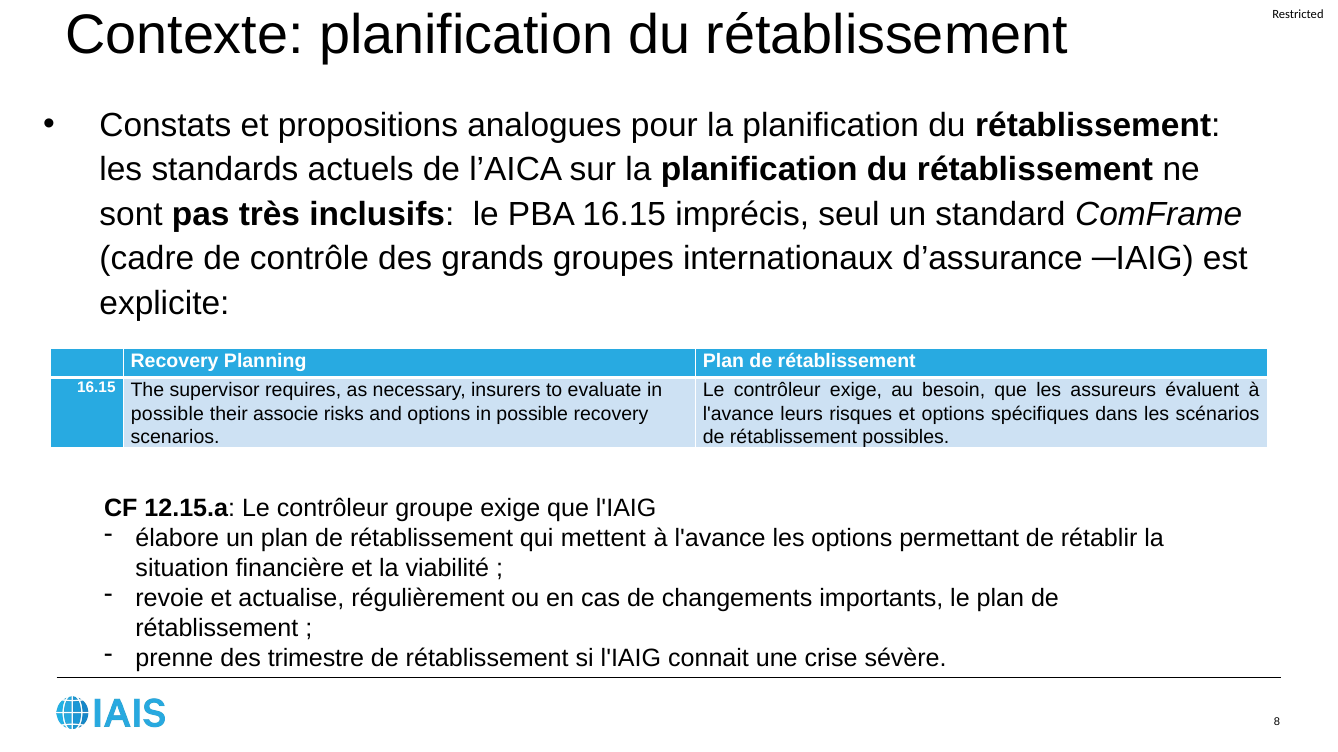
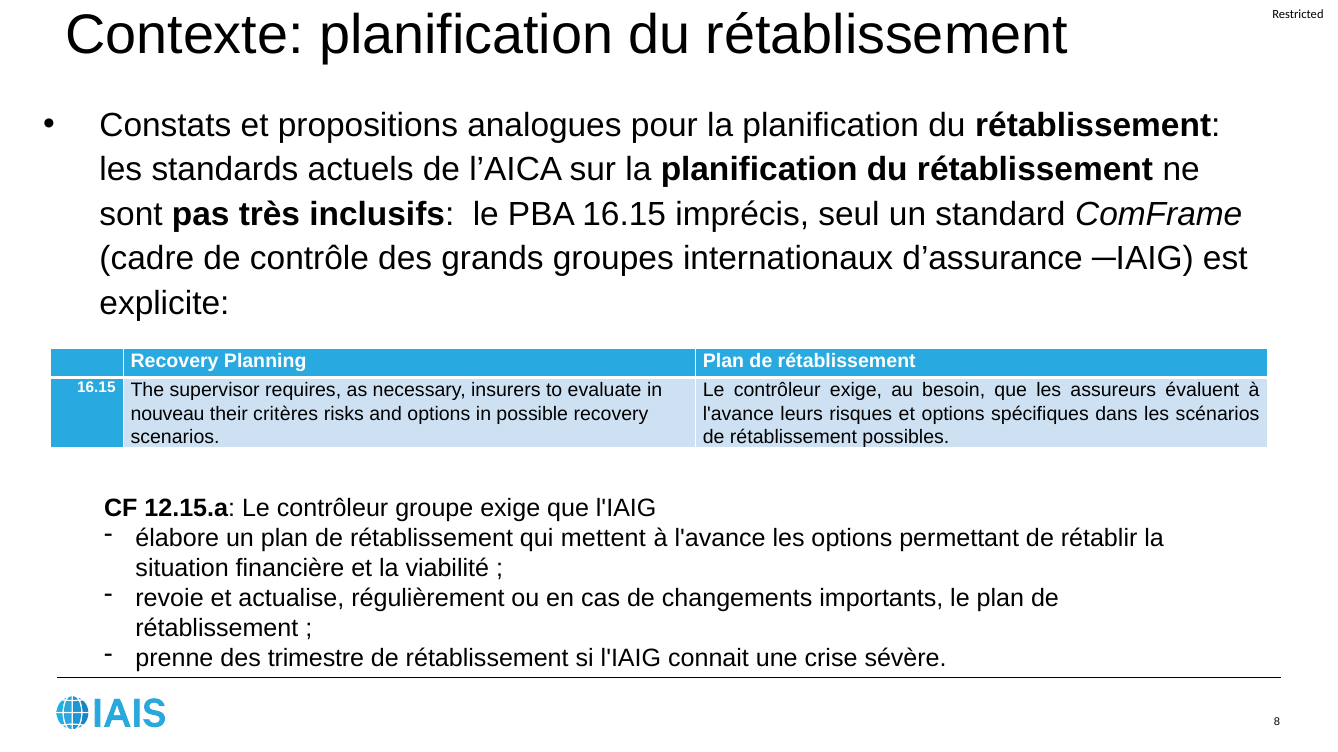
possible: possible -> nouveau (168, 414)
associe: associe -> critères (286, 414)
